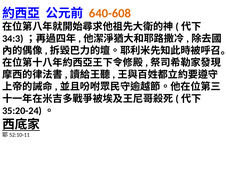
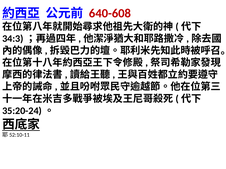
640-608 colour: orange -> red (110, 13)
